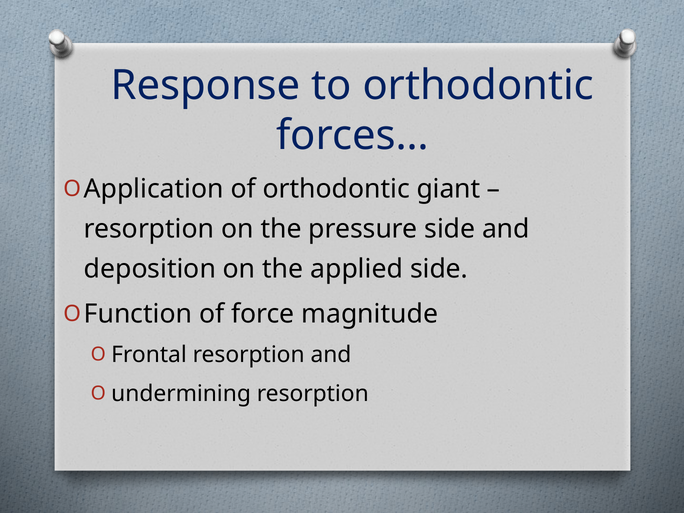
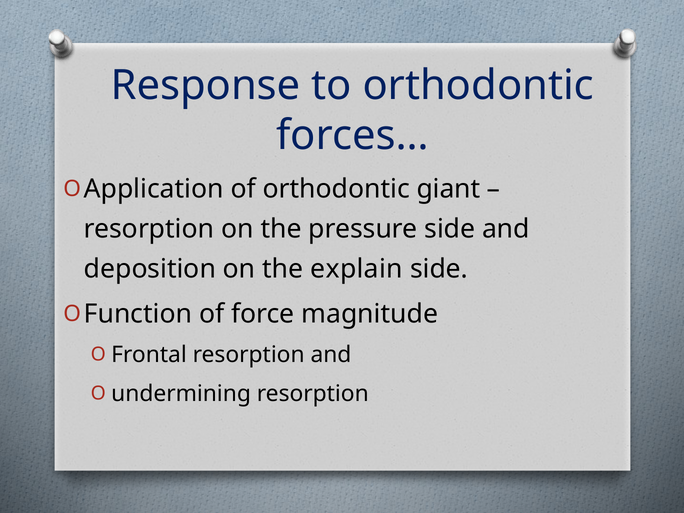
applied: applied -> explain (357, 269)
